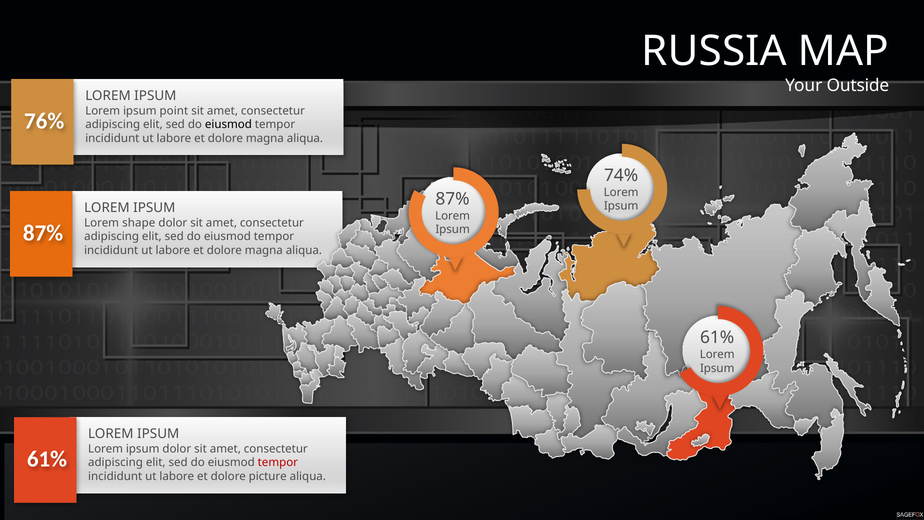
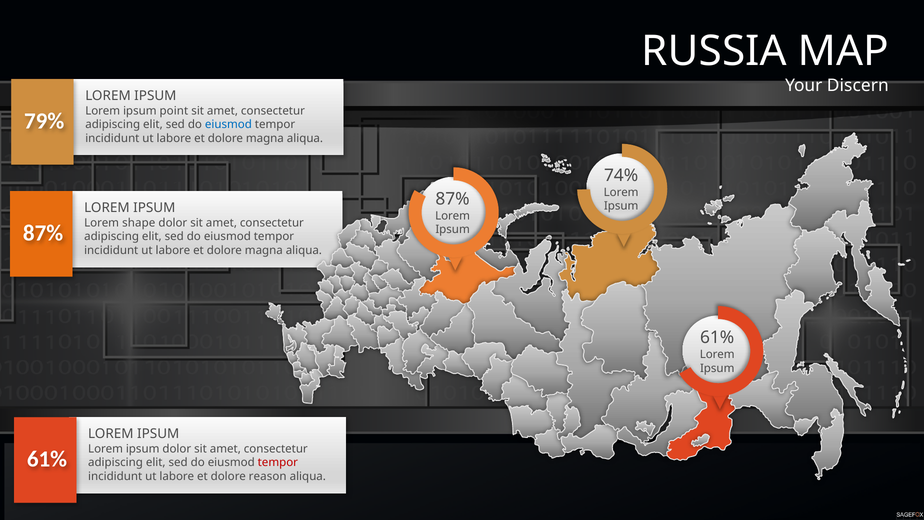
Outside: Outside -> Discern (858, 85)
76%: 76% -> 79% (44, 121)
eiusmod colour: black -> blue (228, 125)
picture: picture -> reason (268, 476)
